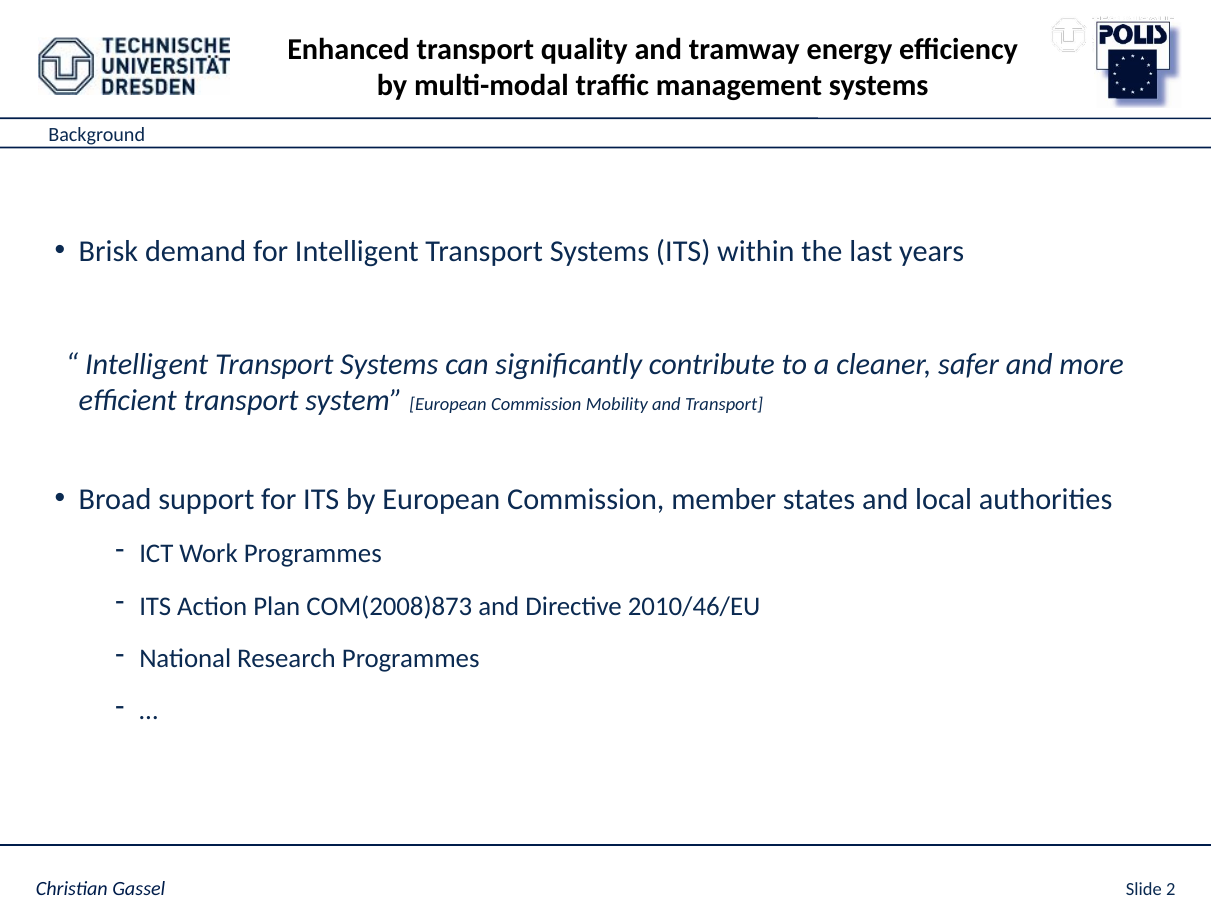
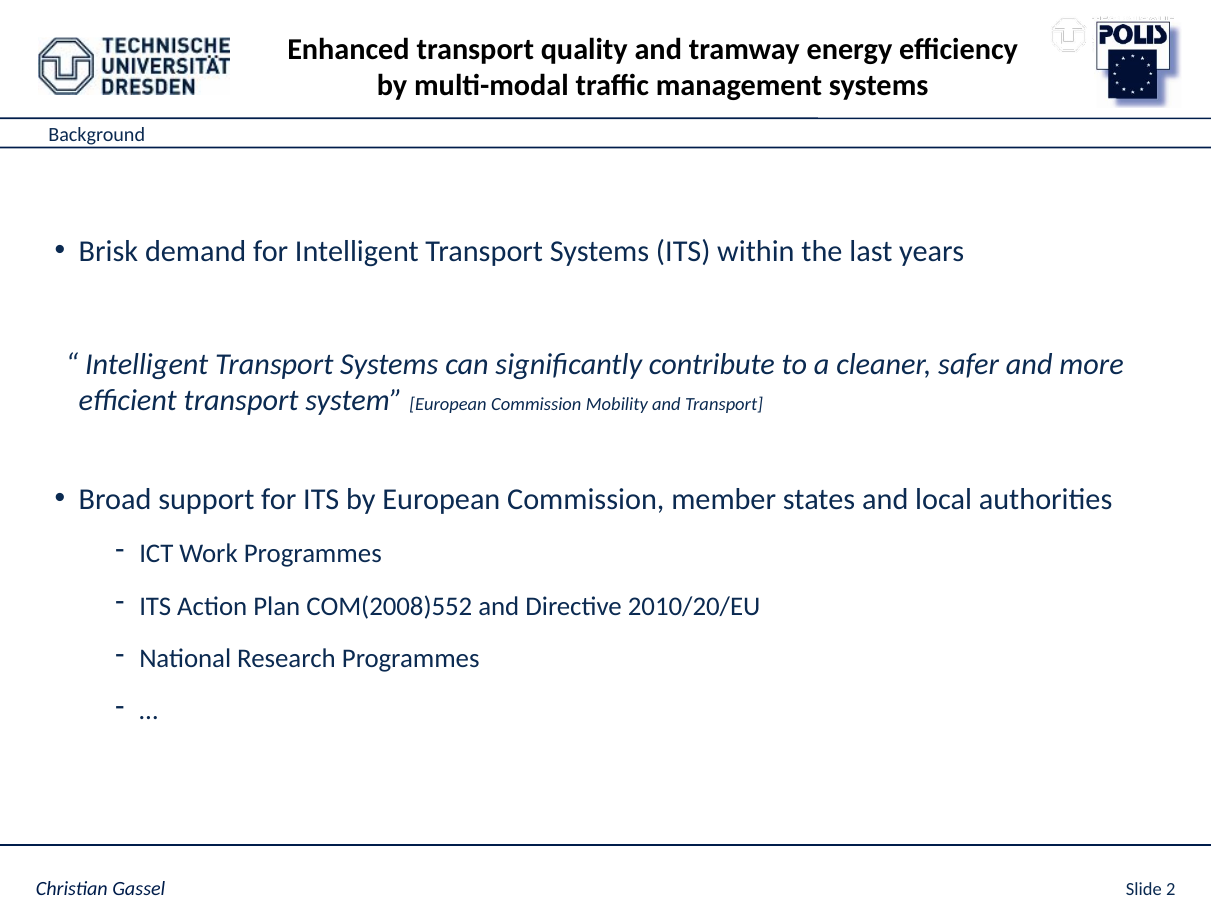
COM(2008)873: COM(2008)873 -> COM(2008)552 (389, 606)
2010/46/EU: 2010/46/EU -> 2010/20/EU (694, 606)
